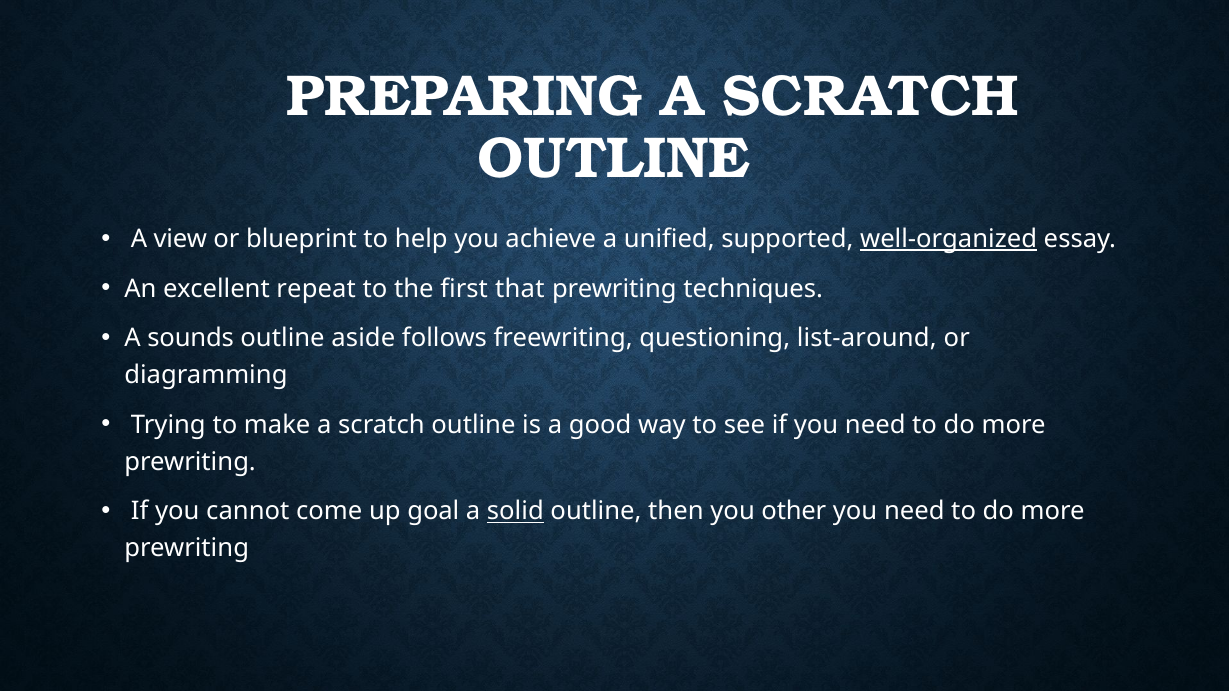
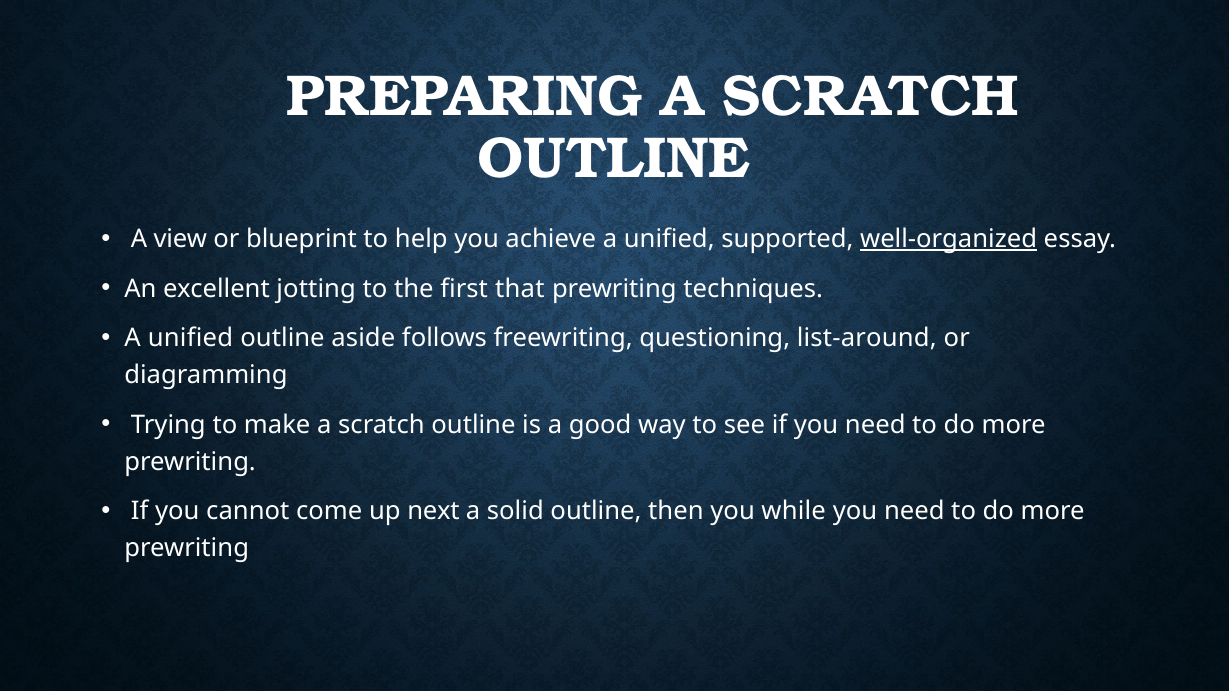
repeat: repeat -> jotting (316, 289)
sounds: sounds -> unified (190, 339)
goal: goal -> next (433, 512)
solid underline: present -> none (515, 512)
other: other -> while (794, 512)
